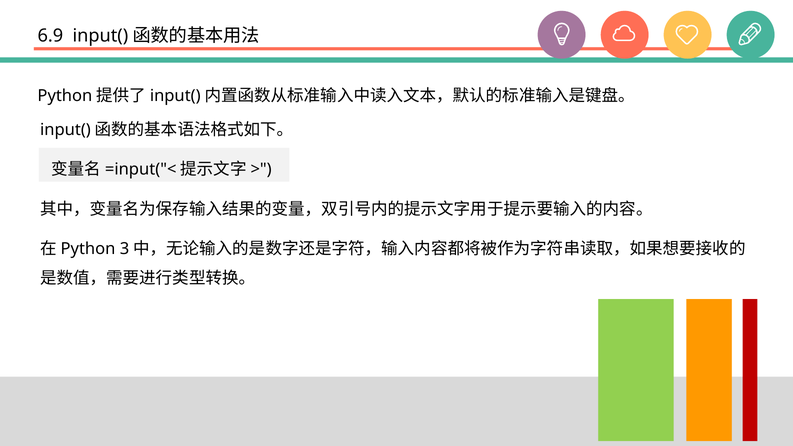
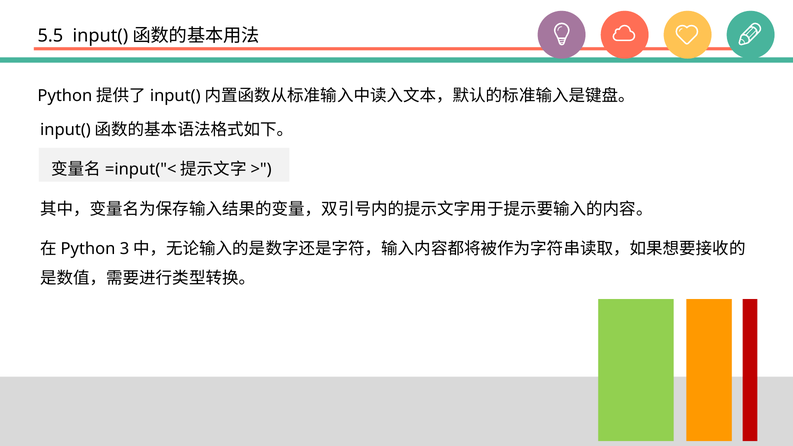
6.9: 6.9 -> 5.5 (50, 36)
